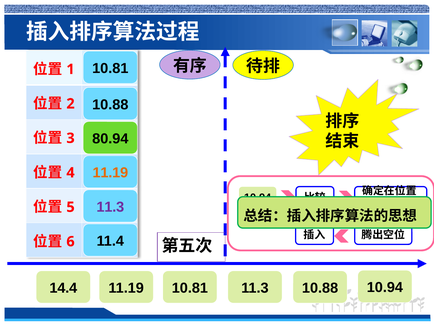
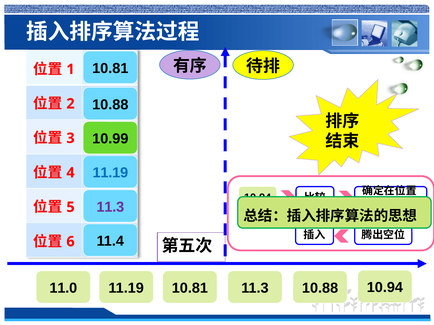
80.94: 80.94 -> 10.99 (110, 139)
11.19 colour: orange -> blue (110, 173)
14.4: 14.4 -> 11.0 (63, 288)
